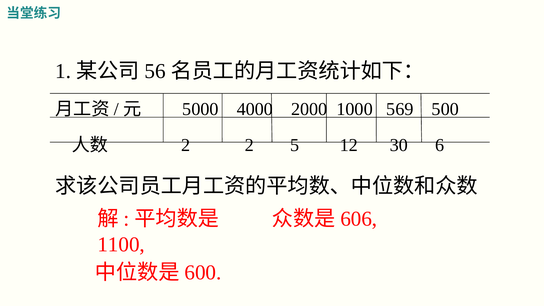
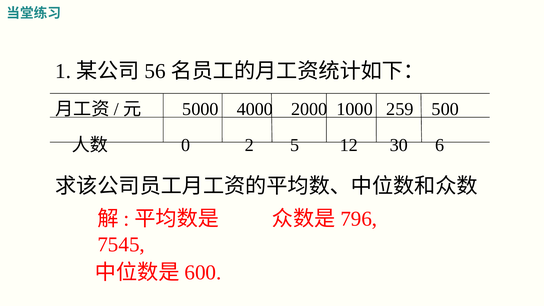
569: 569 -> 259 (400, 109)
2: 2 -> 0 (186, 145)
606: 606 -> 796 (359, 219)
1100: 1100 -> 7545 (121, 244)
